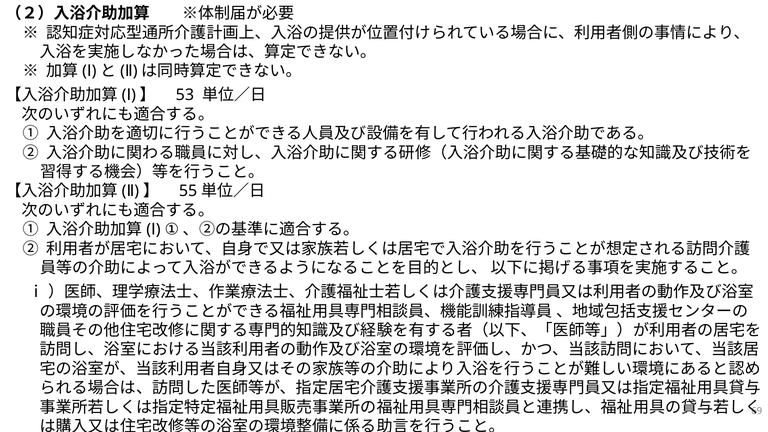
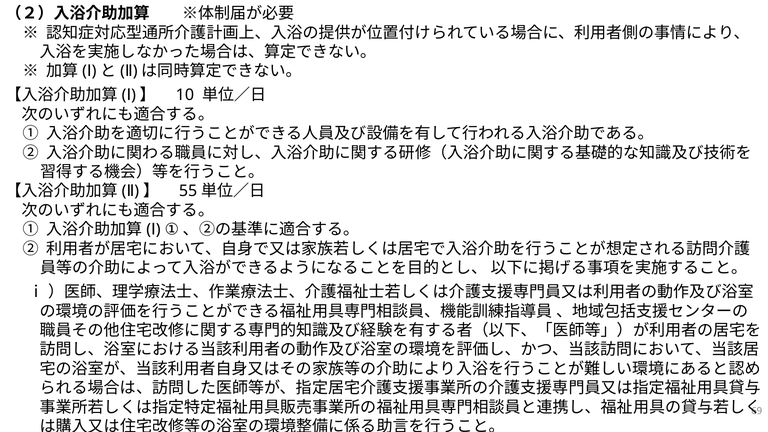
53: 53 -> 10 (185, 95)
